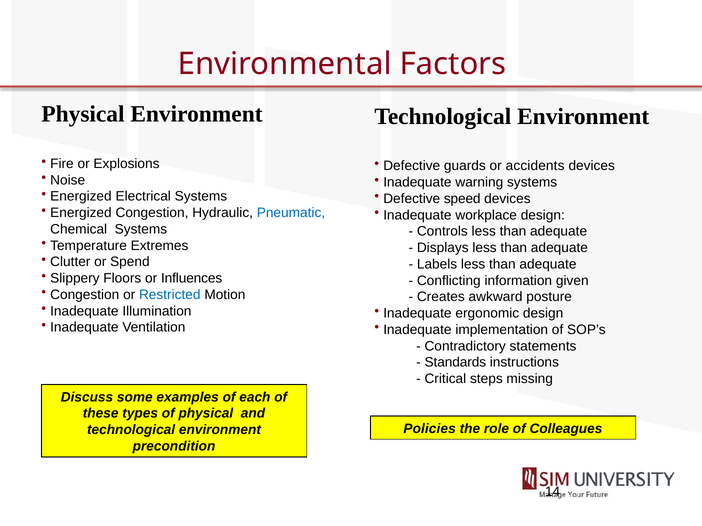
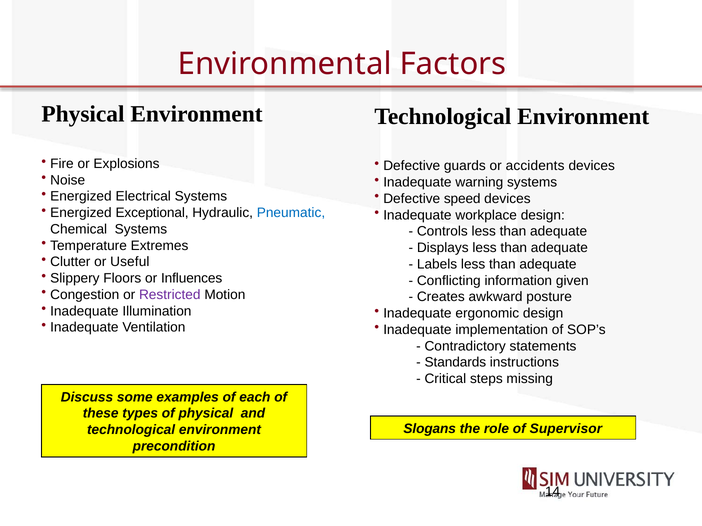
Energized Congestion: Congestion -> Exceptional (152, 213)
Spend: Spend -> Useful (130, 262)
Restricted colour: blue -> purple (170, 295)
Policies: Policies -> Slogans (430, 429)
Colleagues: Colleagues -> Supervisor (566, 429)
